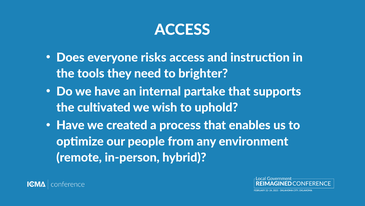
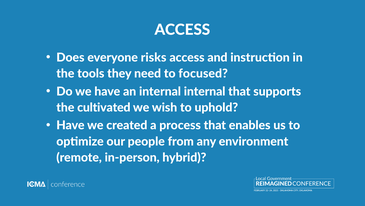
brighter: brighter -> focused (203, 73)
internal partake: partake -> internal (205, 91)
